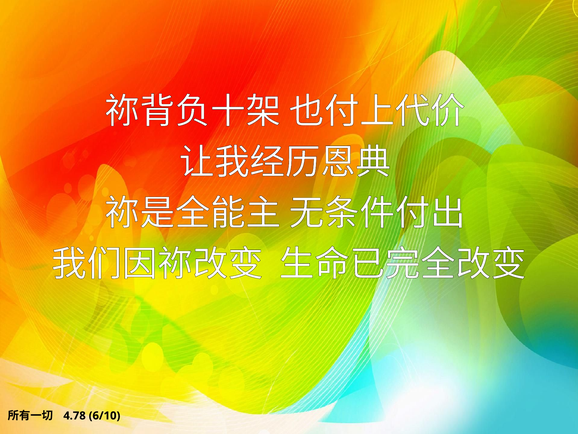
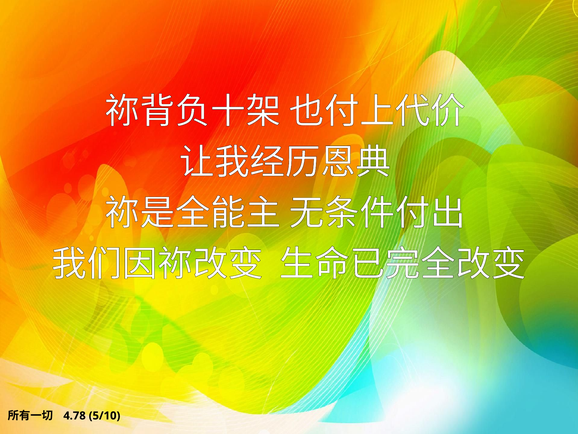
6/10: 6/10 -> 5/10 (105, 415)
